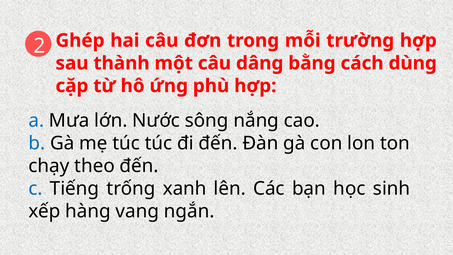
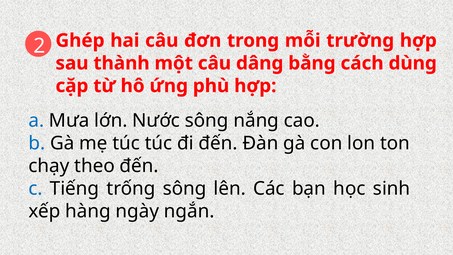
trống xanh: xanh -> sông (185, 189)
vang: vang -> ngày (137, 211)
